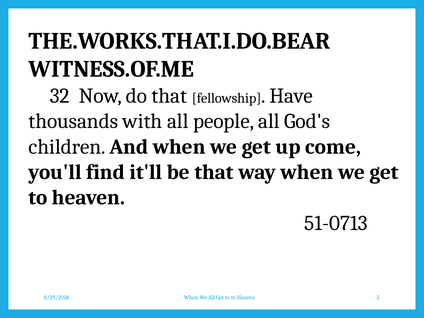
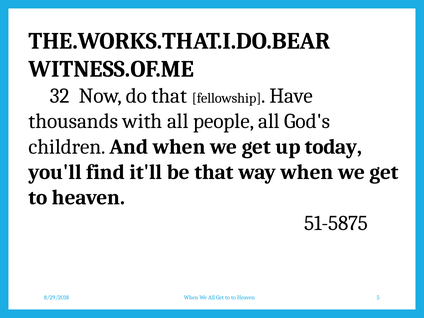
come: come -> today (333, 147)
51-0713: 51-0713 -> 51-5875 (336, 223)
